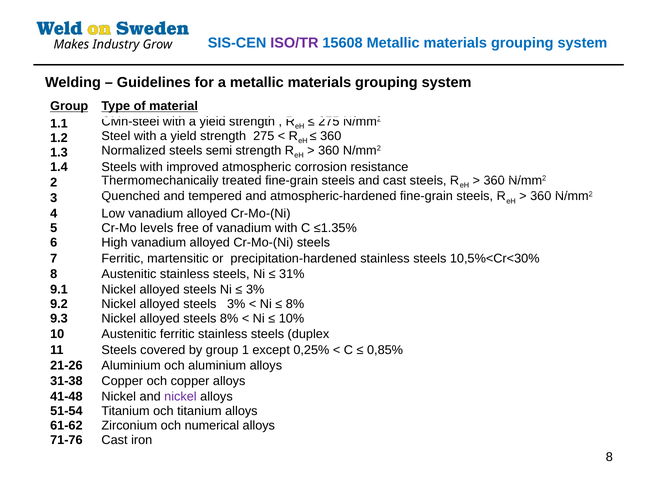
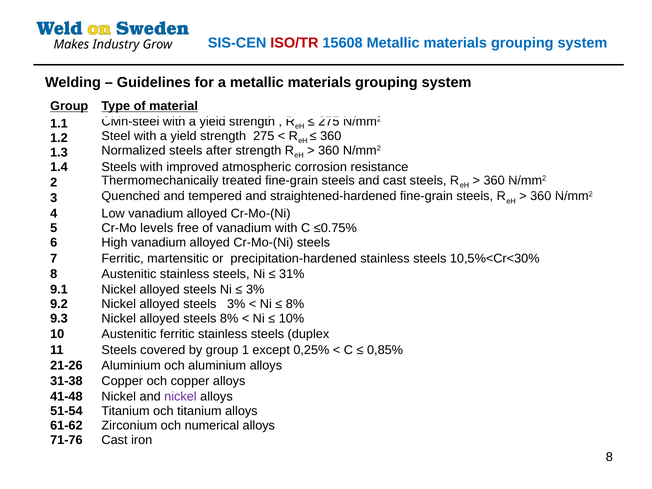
ISO/TR colour: purple -> red (294, 43)
semi: semi -> after (219, 150)
atmospheric-hardened: atmospheric-hardened -> straightened-hardened (333, 196)
≤1.35%: ≤1.35% -> ≤0.75% (335, 228)
